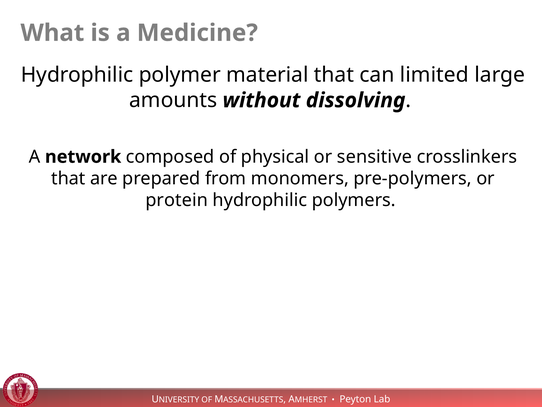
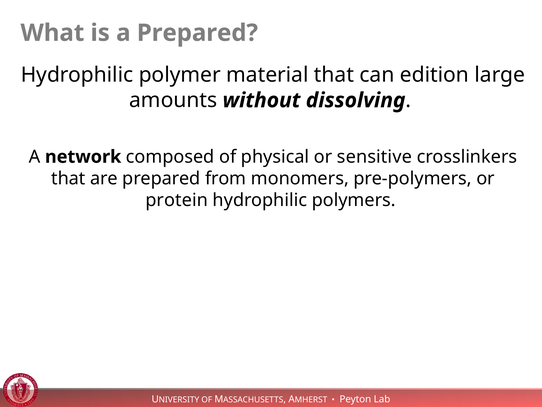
a Medicine: Medicine -> Prepared (197, 33)
limited: limited -> edition (434, 75)
